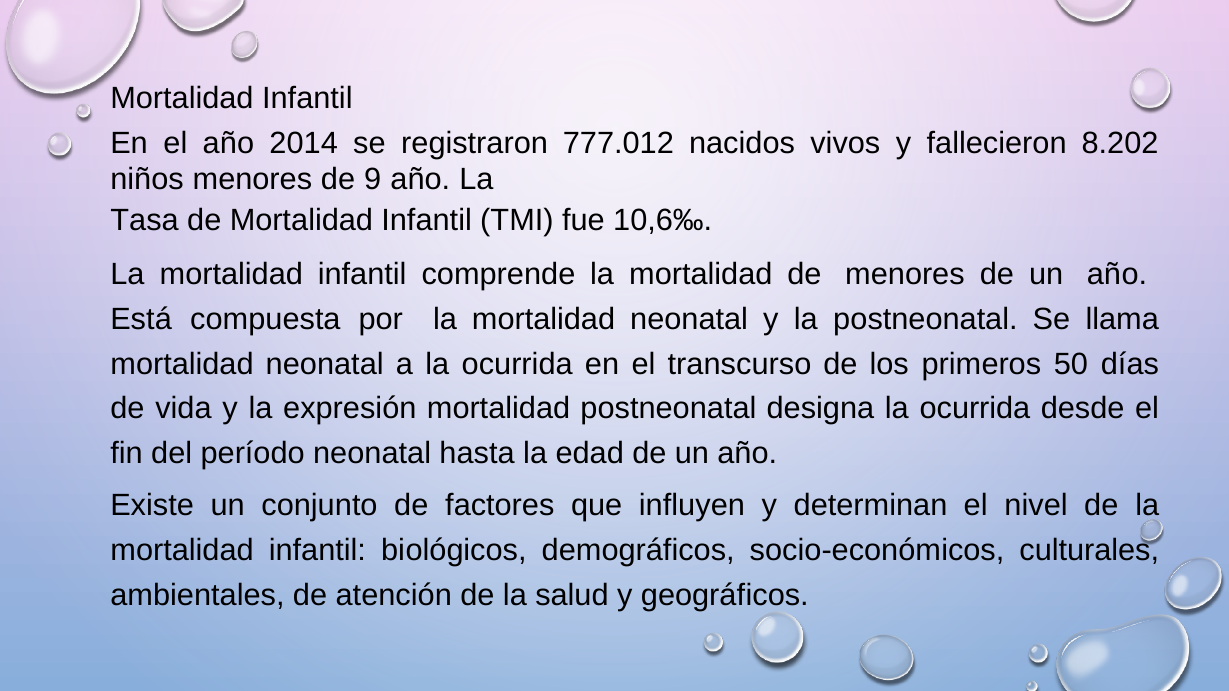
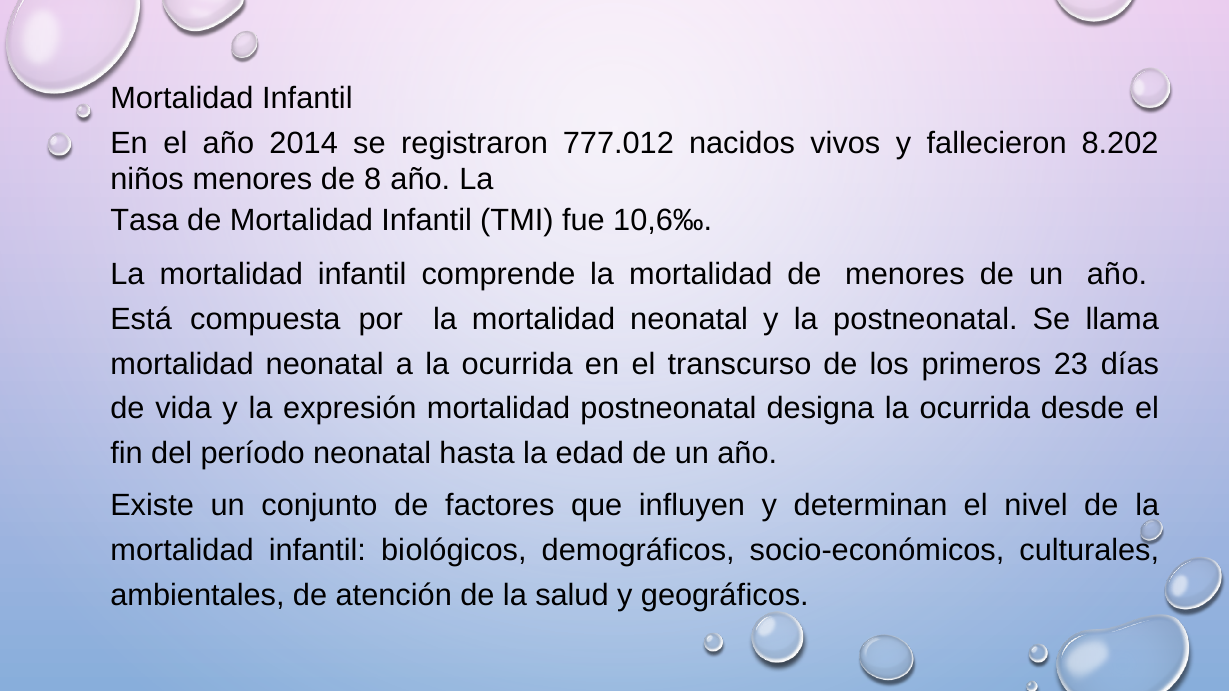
9: 9 -> 8 (373, 180)
50: 50 -> 23 (1071, 364)
